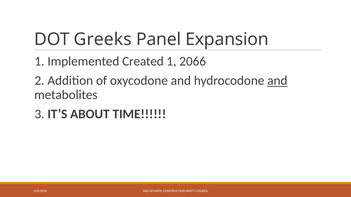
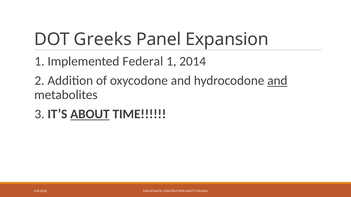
Created: Created -> Federal (143, 61)
2066: 2066 -> 2014 (193, 61)
ABOUT underline: none -> present (90, 114)
